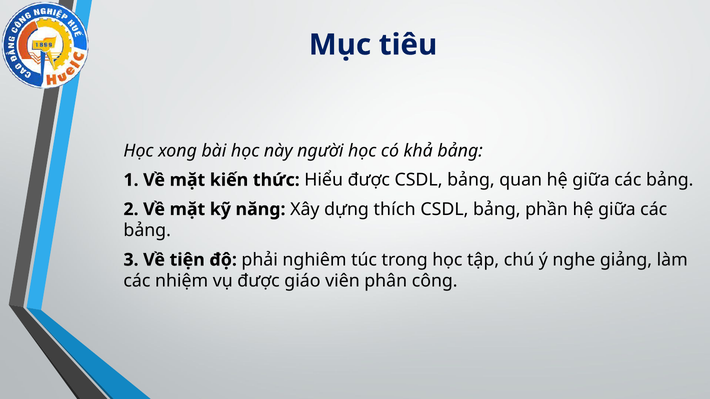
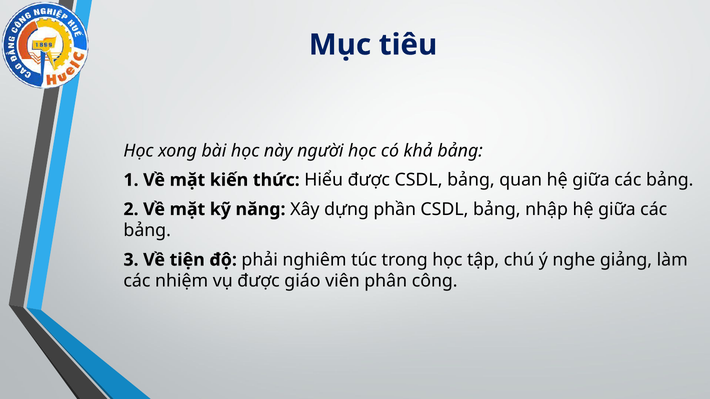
thích: thích -> phần (395, 209)
phần: phần -> nhập (547, 209)
